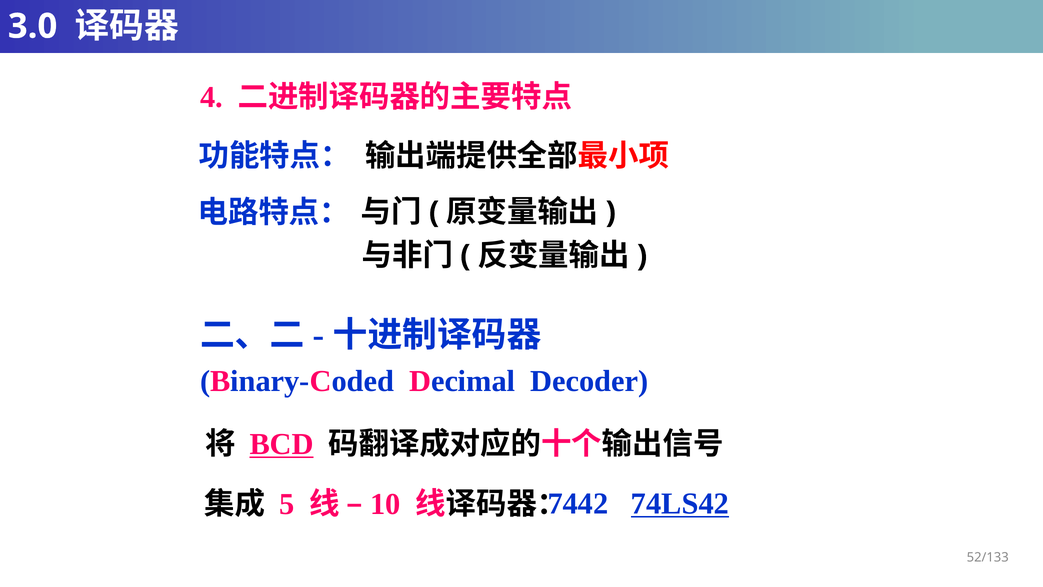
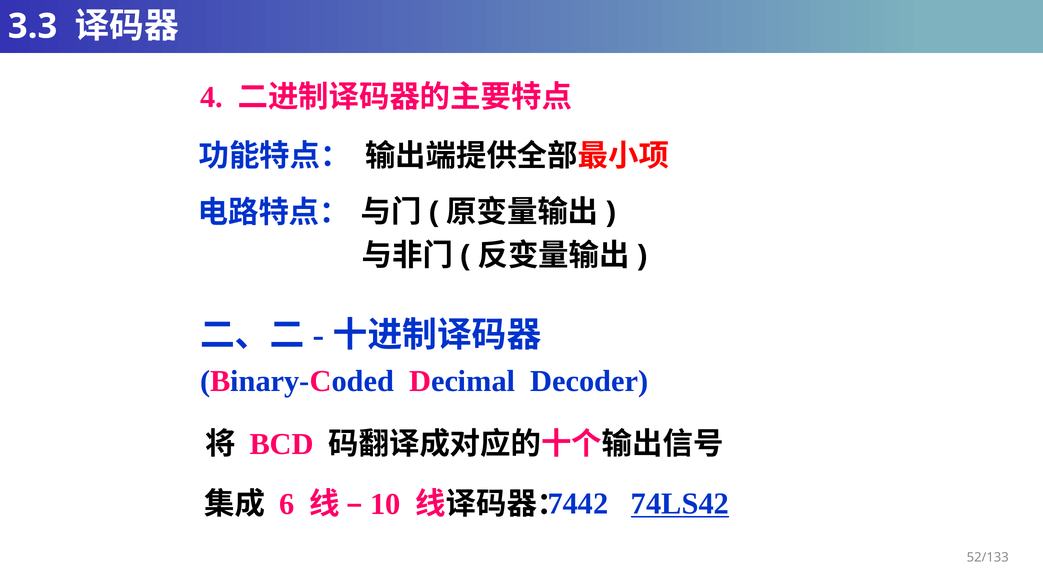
3.0: 3.0 -> 3.3 (33, 26)
BCD underline: present -> none (282, 444)
5: 5 -> 6 (287, 504)
